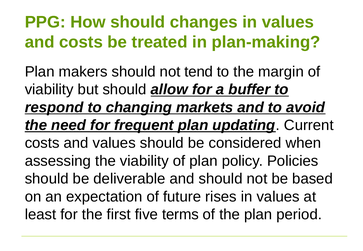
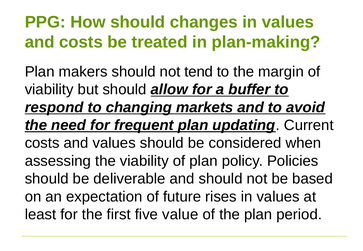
terms: terms -> value (180, 215)
